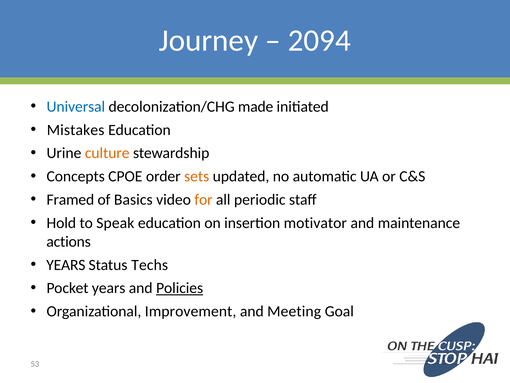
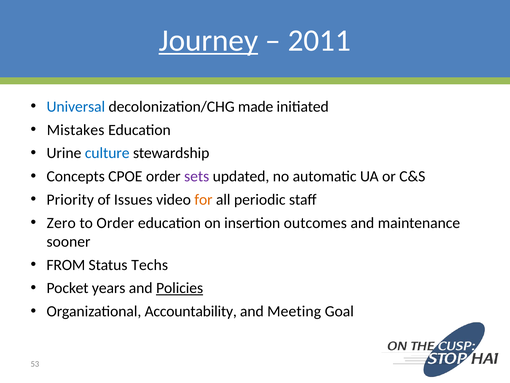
Journey underline: none -> present (208, 40)
2094: 2094 -> 2011 (319, 40)
culture colour: orange -> blue (107, 153)
sets colour: orange -> purple (197, 176)
Framed: Framed -> Priority (70, 199)
Basics: Basics -> Issues (133, 199)
Hold: Hold -> Zero (61, 223)
to Speak: Speak -> Order (115, 223)
motivator: motivator -> outcomes (315, 223)
actions: actions -> sooner (68, 241)
YEARS: YEARS -> FROM (66, 265)
Improvement: Improvement -> Accountability (191, 311)
